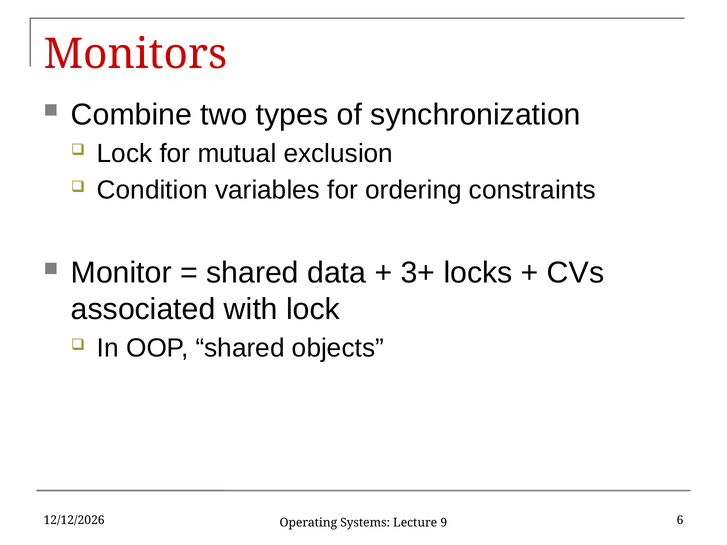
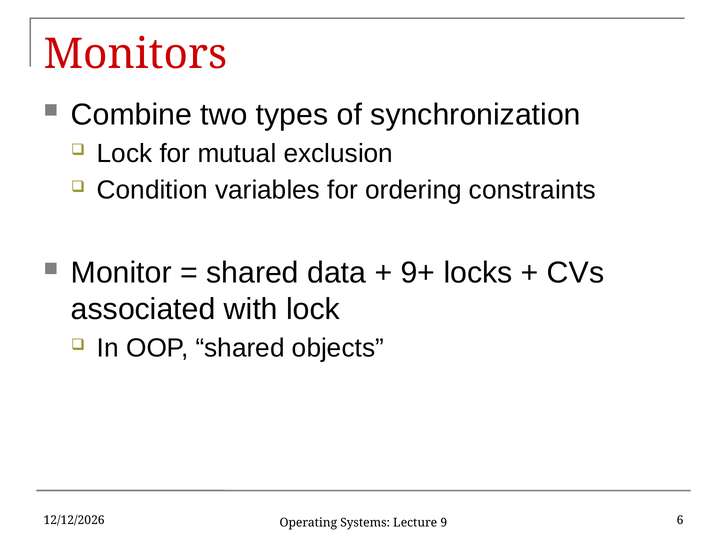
3+: 3+ -> 9+ (418, 273)
